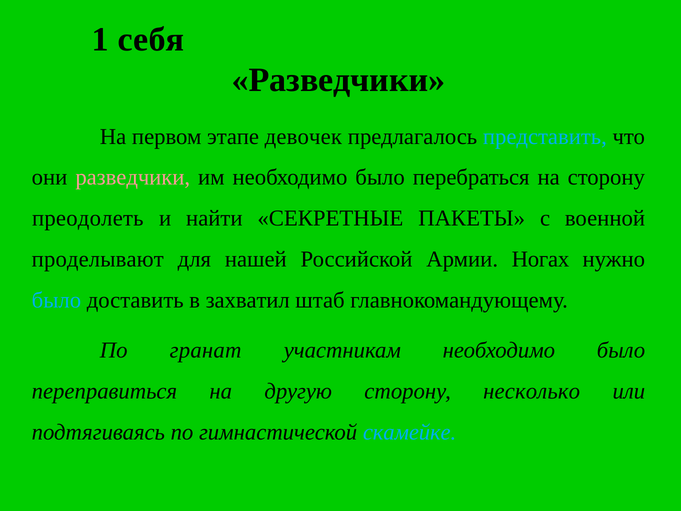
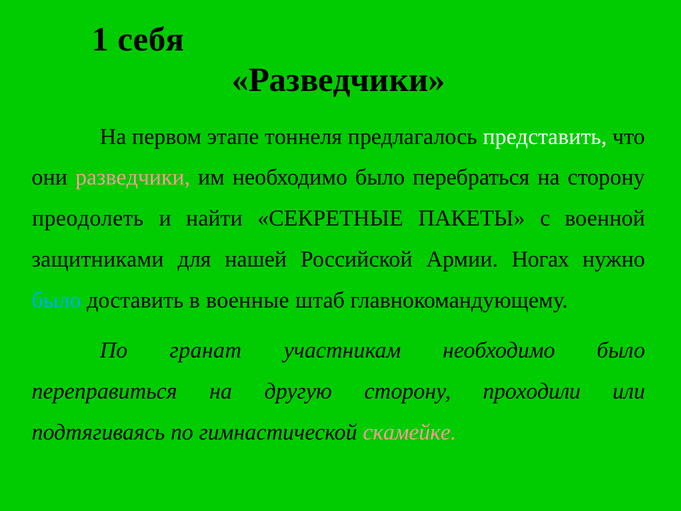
девочек: девочек -> тоннеля (303, 137)
представить colour: light blue -> white (545, 137)
проделывают: проделывают -> защитниками (98, 259)
захватил: захватил -> военные (248, 300)
несколько: несколько -> проходили (532, 391)
скамейке colour: light blue -> pink (410, 432)
